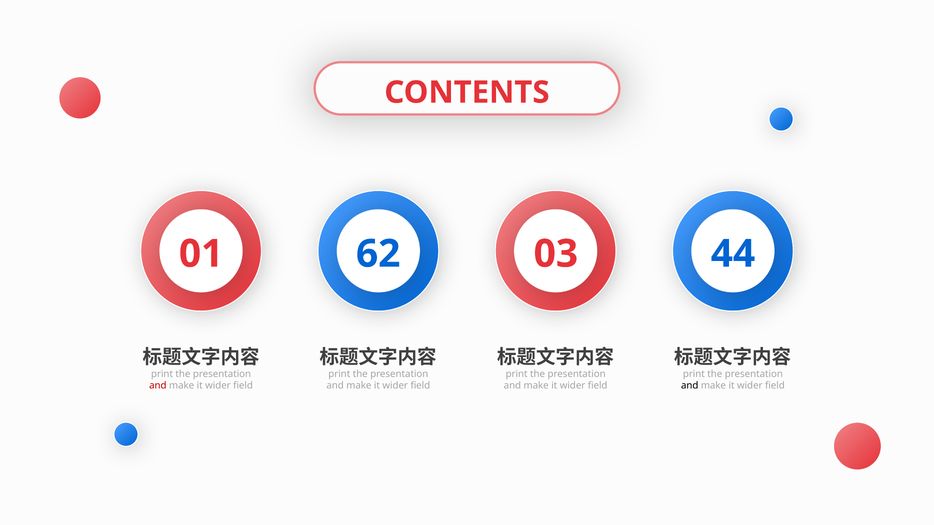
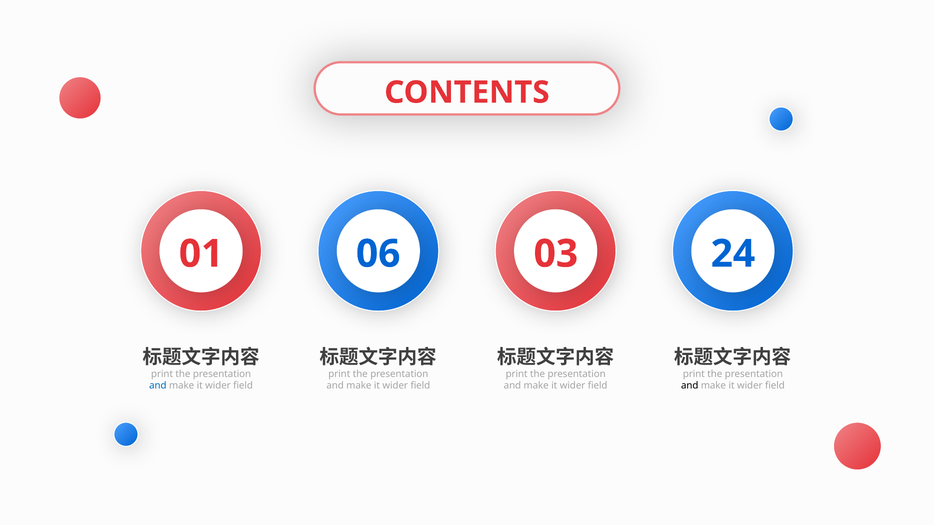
62: 62 -> 06 (378, 254)
44: 44 -> 24 (733, 254)
and colour: red -> blue (158, 386)
